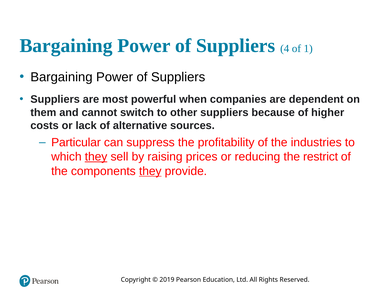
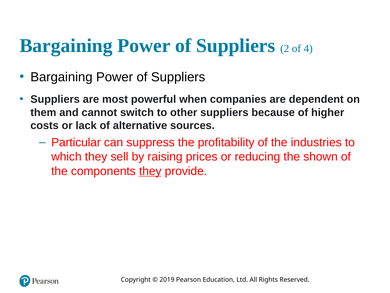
4: 4 -> 2 (285, 48)
1: 1 -> 4 (308, 48)
they underline: present -> none (96, 157)
restrict: restrict -> shown (321, 157)
